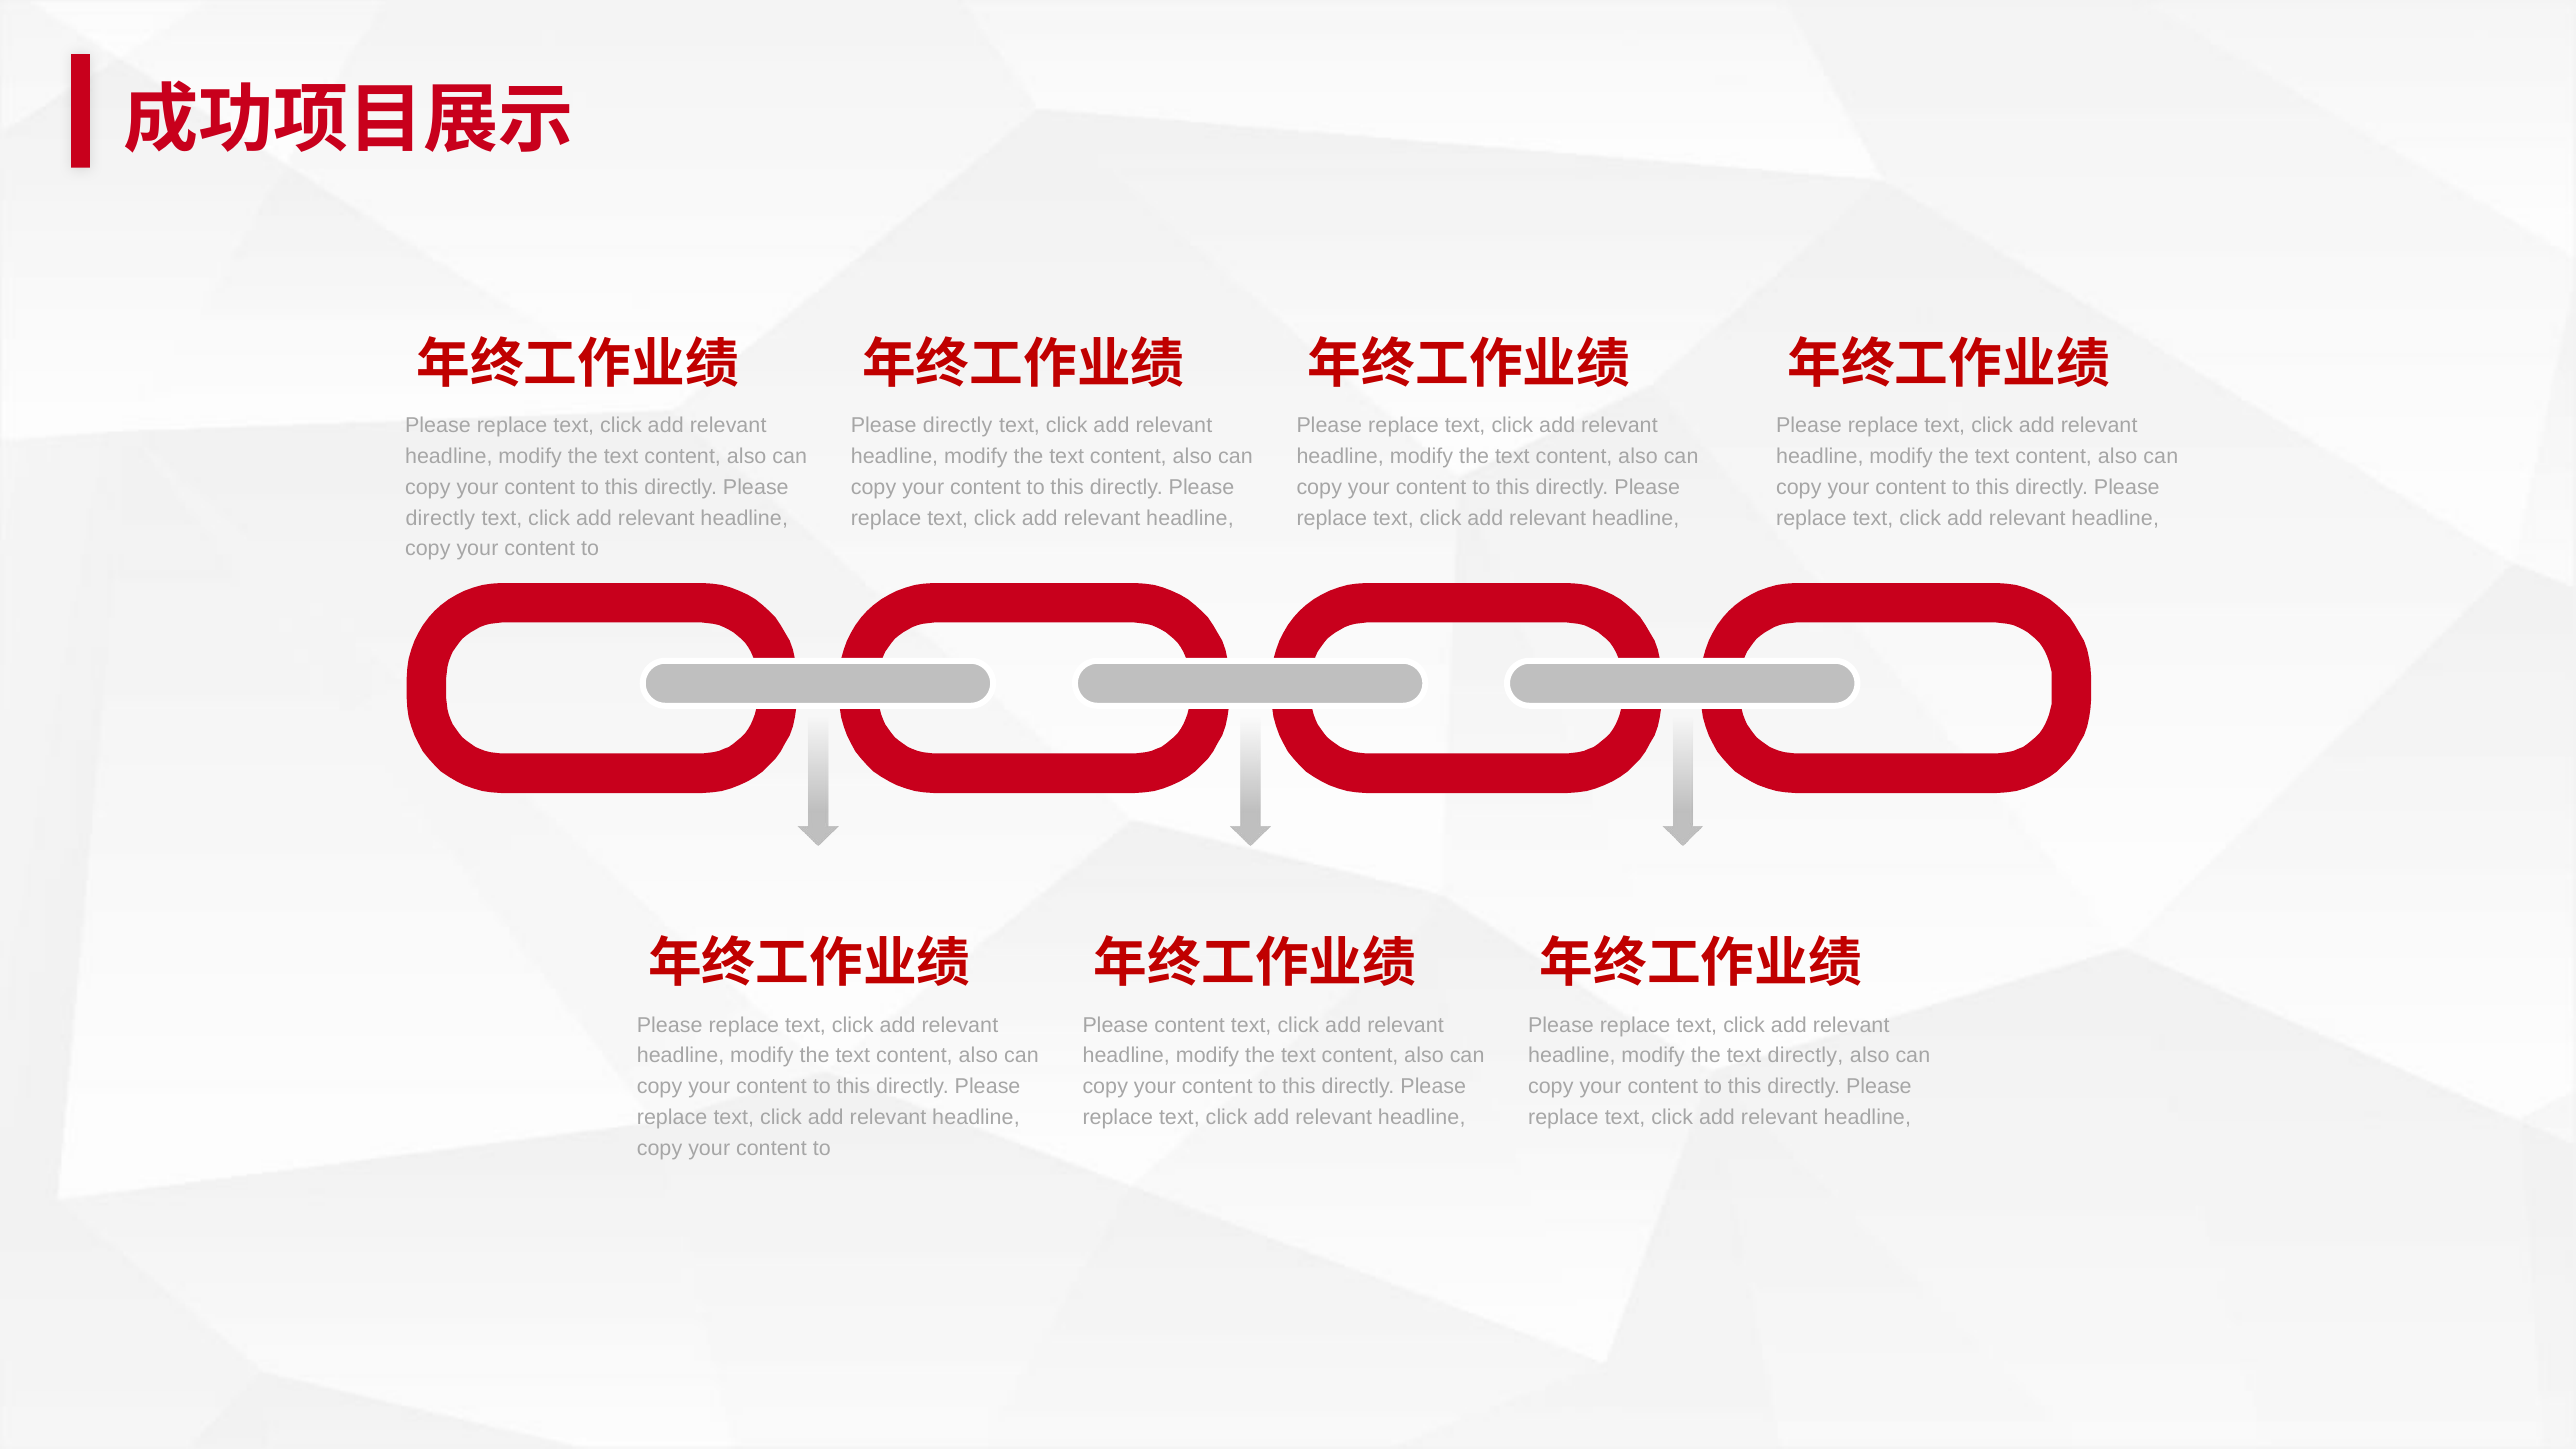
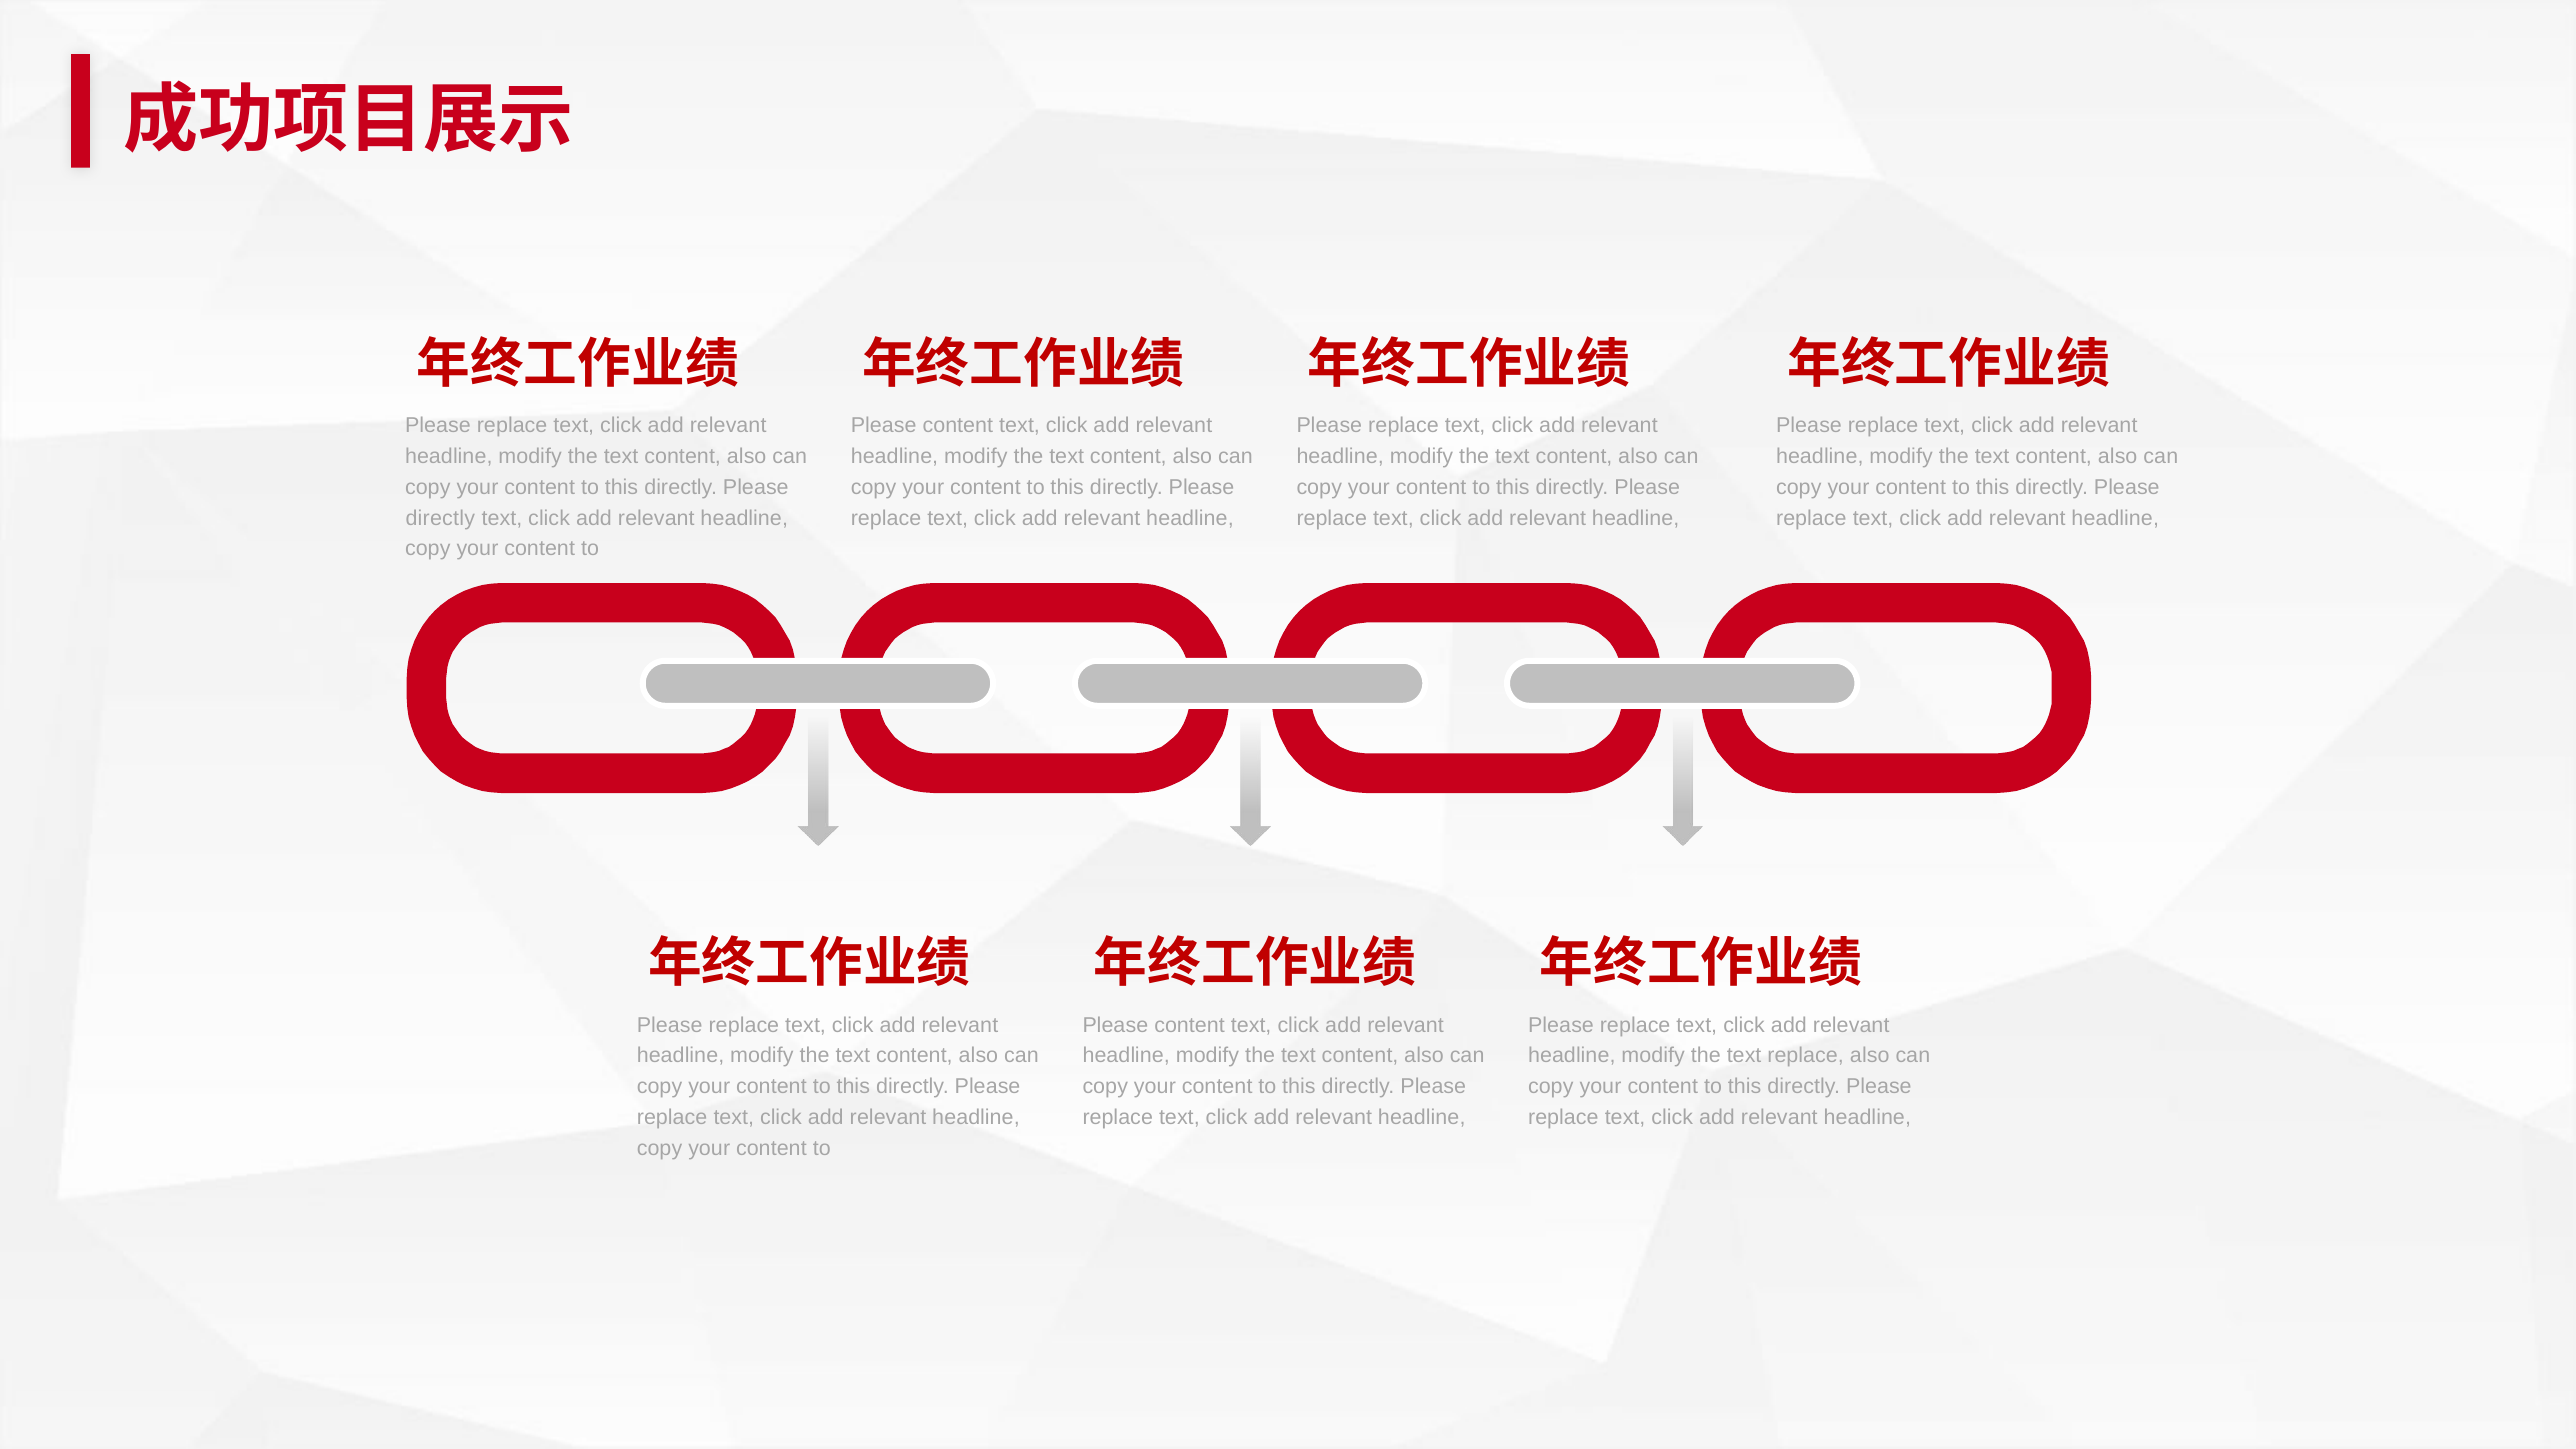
directly: directly -> content (958, 426)
text directly: directly -> replace (1806, 1056)
